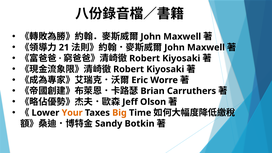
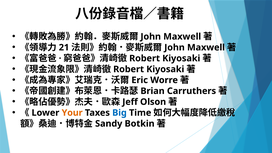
Big colour: orange -> blue (119, 113)
